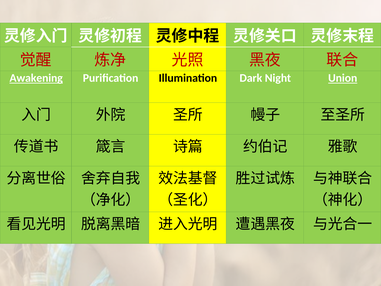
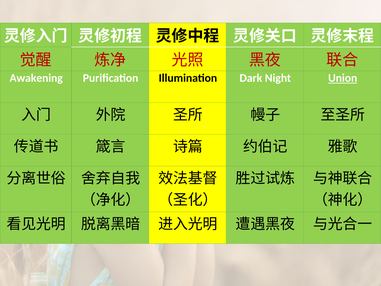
Awakening underline: present -> none (36, 78)
